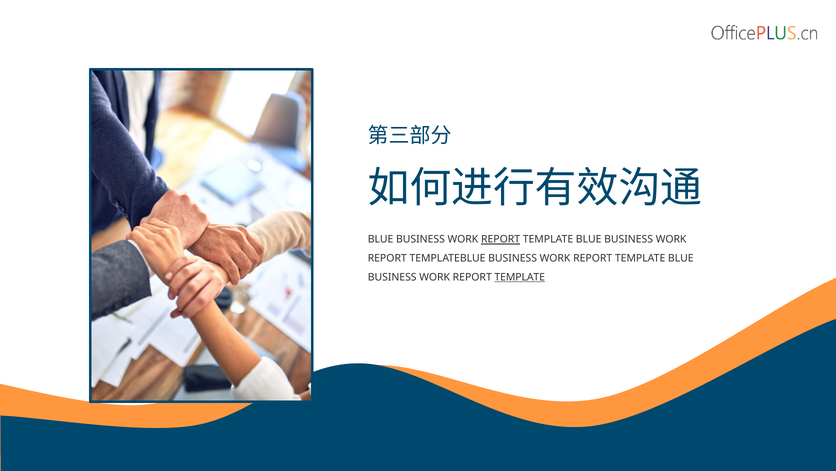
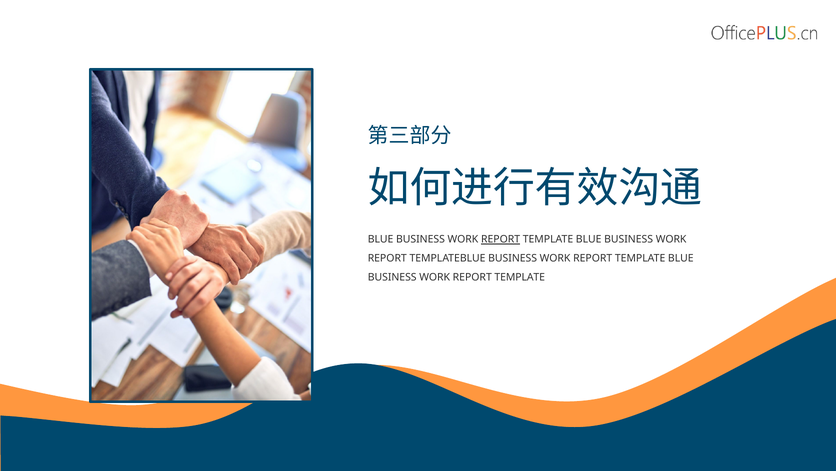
TEMPLATE underline: present -> none (520, 277)
